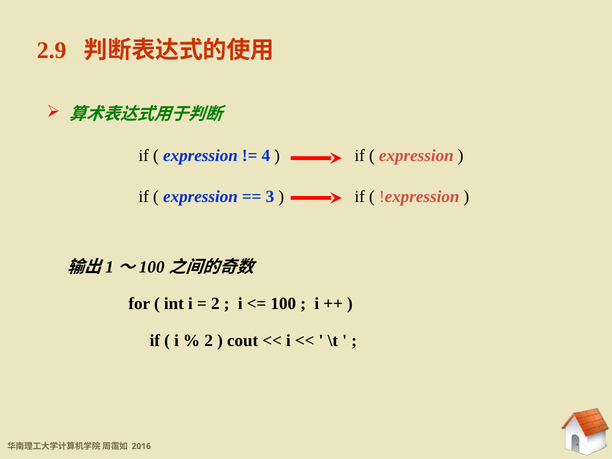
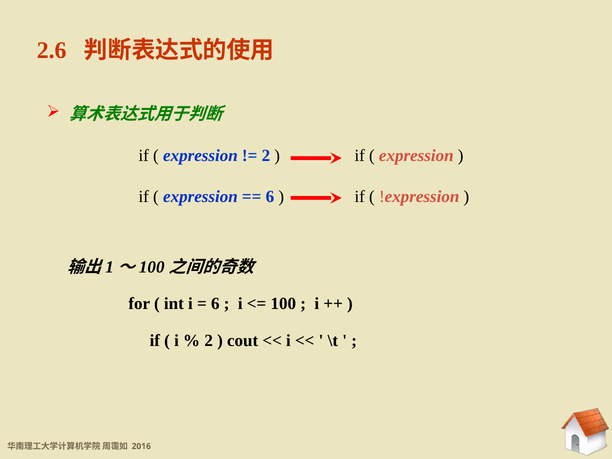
2.9: 2.9 -> 2.6 (52, 51)
4: 4 -> 2 (266, 156)
3: 3 -> 6 (270, 196)
2: 2 -> 6 (215, 304)
